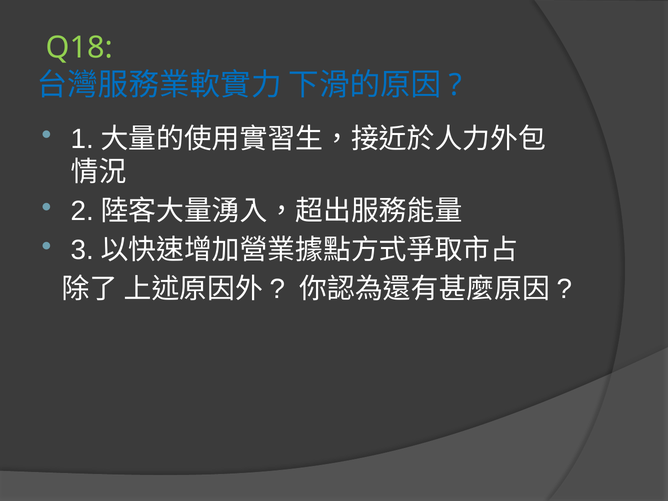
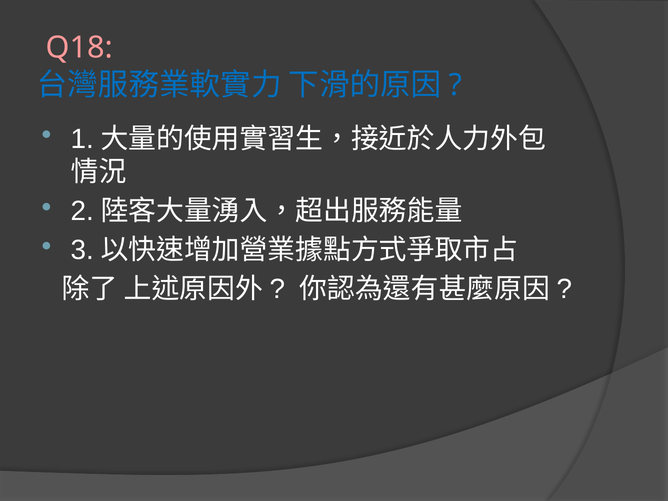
Q18 colour: light green -> pink (79, 48)
